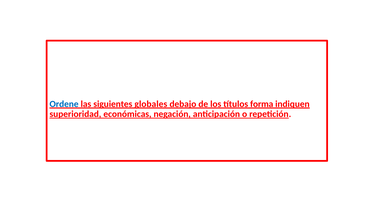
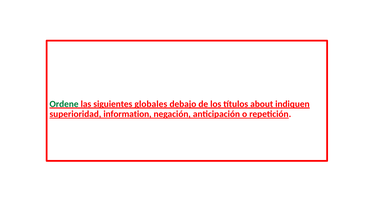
Ordene colour: blue -> green (64, 104)
forma: forma -> about (262, 104)
económicas: económicas -> information (127, 114)
